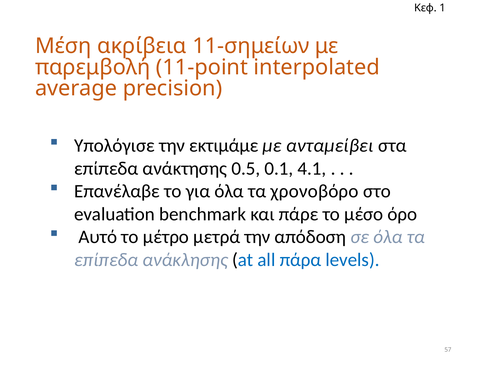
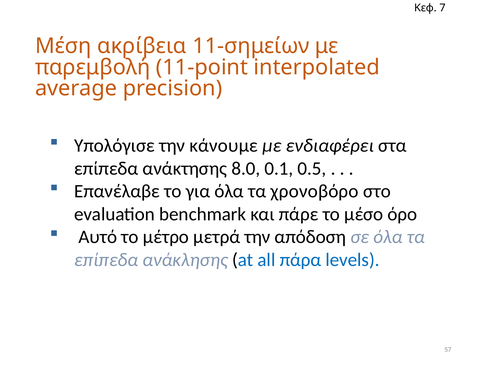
1: 1 -> 7 (442, 8)
εκτιμάμε: εκτιμάμε -> κάνουμε (224, 146)
ανταμείβει: ανταμείβει -> ενδιαφέρει (330, 146)
0.5: 0.5 -> 8.0 (246, 169)
4.1: 4.1 -> 0.5 (312, 169)
